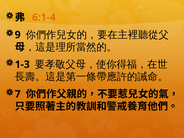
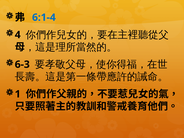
6:1-4 colour: orange -> blue (44, 17)
9: 9 -> 4 (18, 35)
1-3: 1-3 -> 6-3 (22, 64)
7: 7 -> 1 (18, 94)
